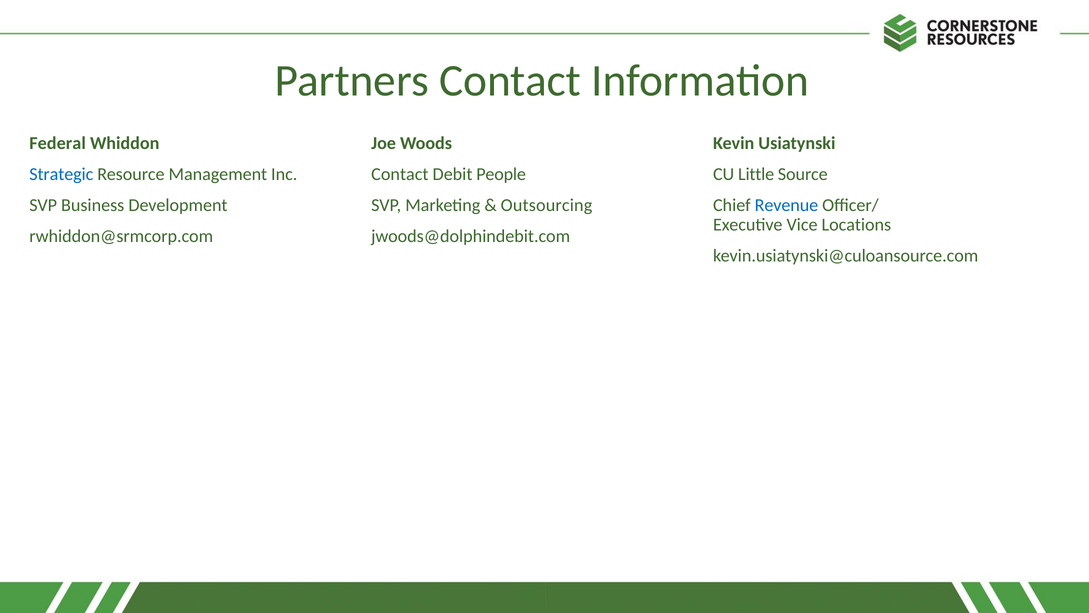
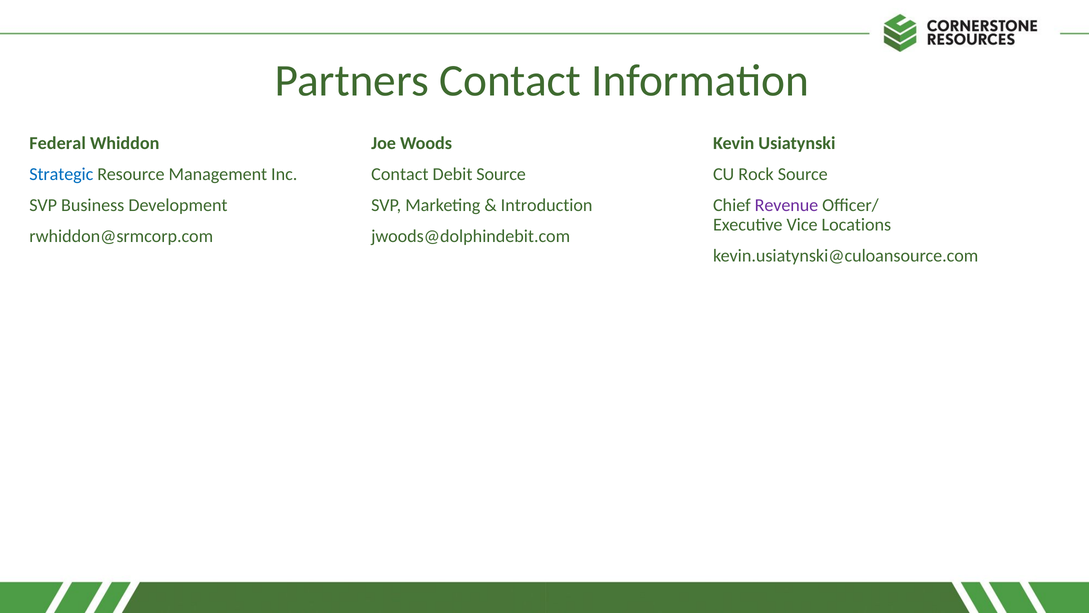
Debit People: People -> Source (501, 174)
Little: Little -> Rock (756, 174)
Outsourcing: Outsourcing -> Introduction (547, 205)
Revenue colour: blue -> purple (786, 205)
